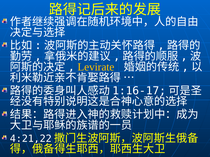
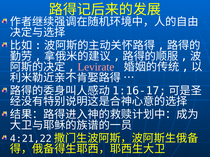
Levirate colour: yellow -> pink (96, 67)
